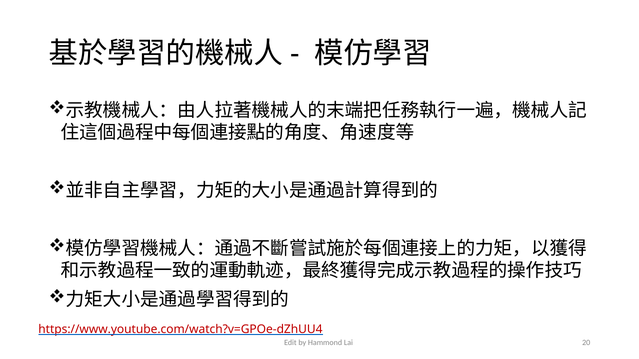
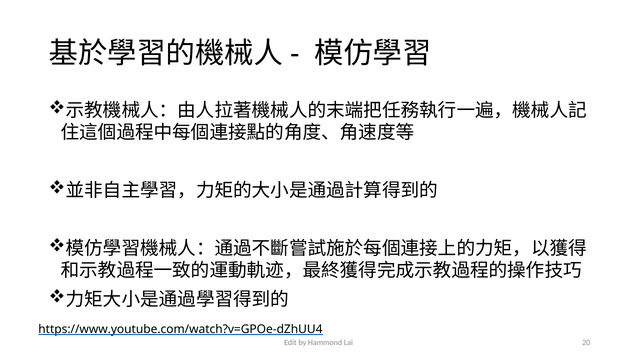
https://www.youtube.com/watch?v=GPOe-dZhUU4 colour: red -> black (180, 329)
